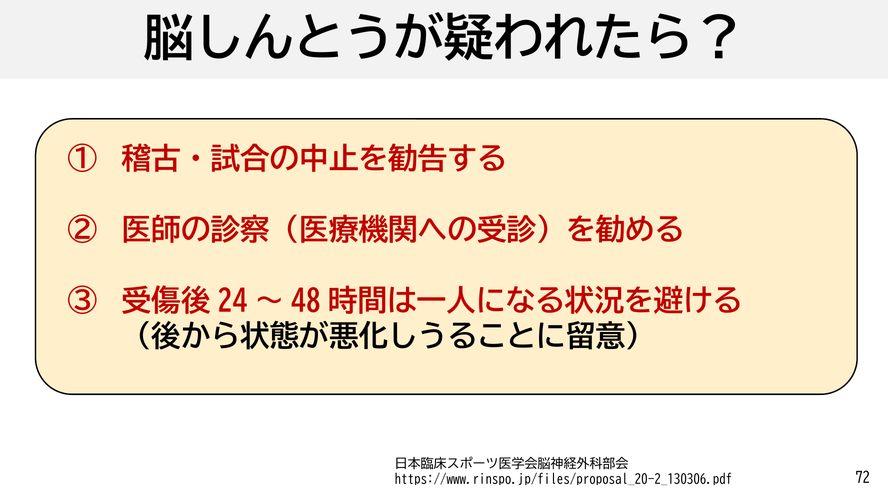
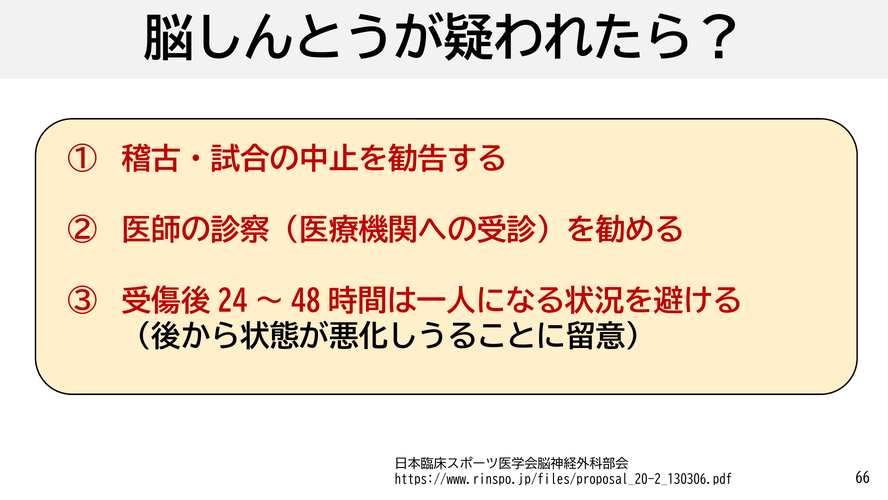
72: 72 -> 66 (863, 477)
